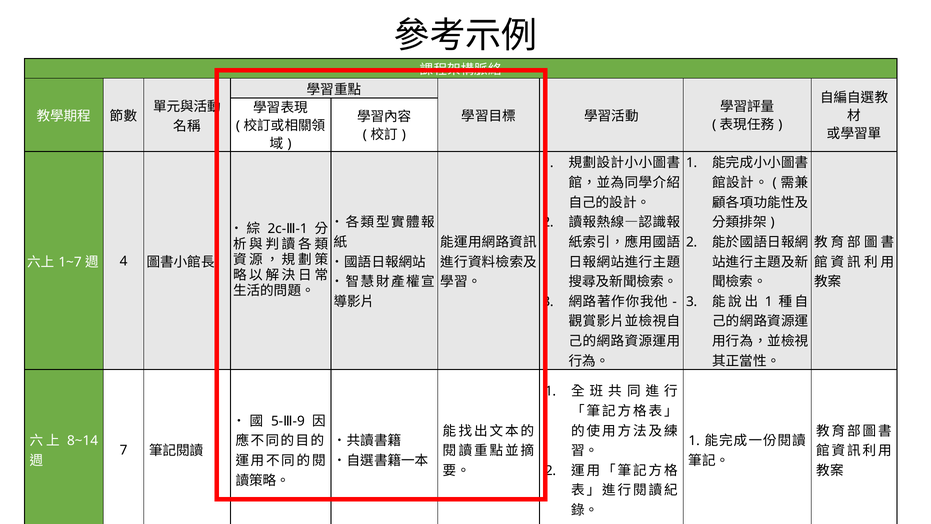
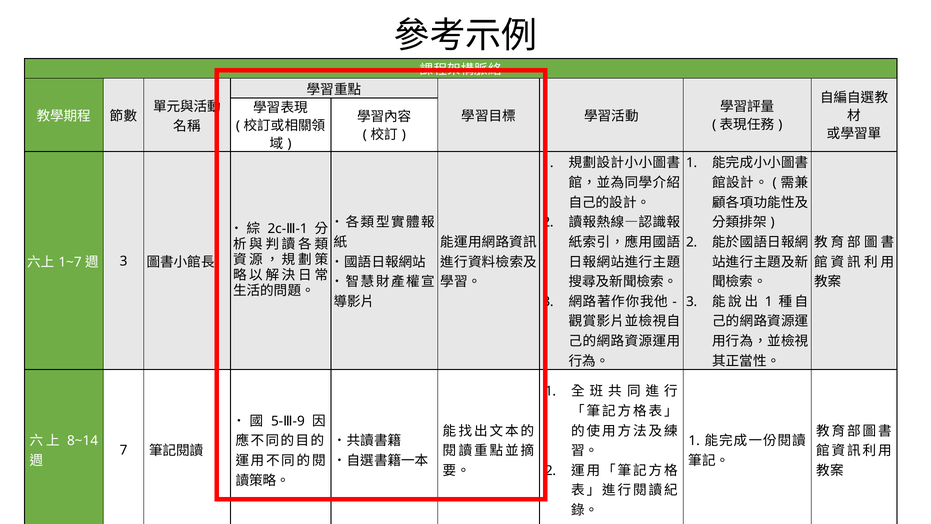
4: 4 -> 3 (124, 261)
